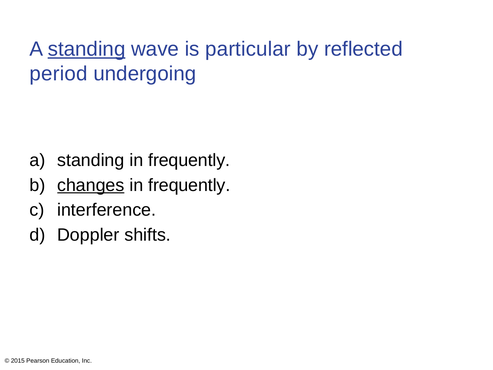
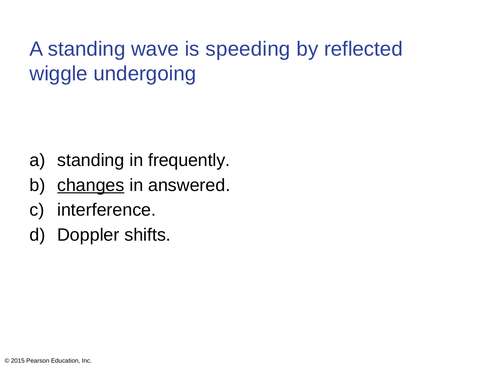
standing underline: present -> none (87, 49)
particular: particular -> speeding (248, 49)
period: period -> wiggle (59, 74)
frequently: frequently -> answered (189, 185)
